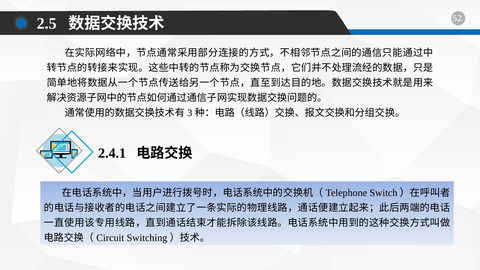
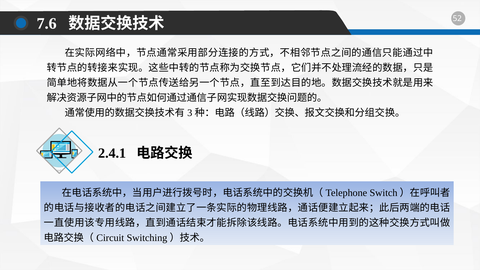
2.5: 2.5 -> 7.6 (47, 24)
